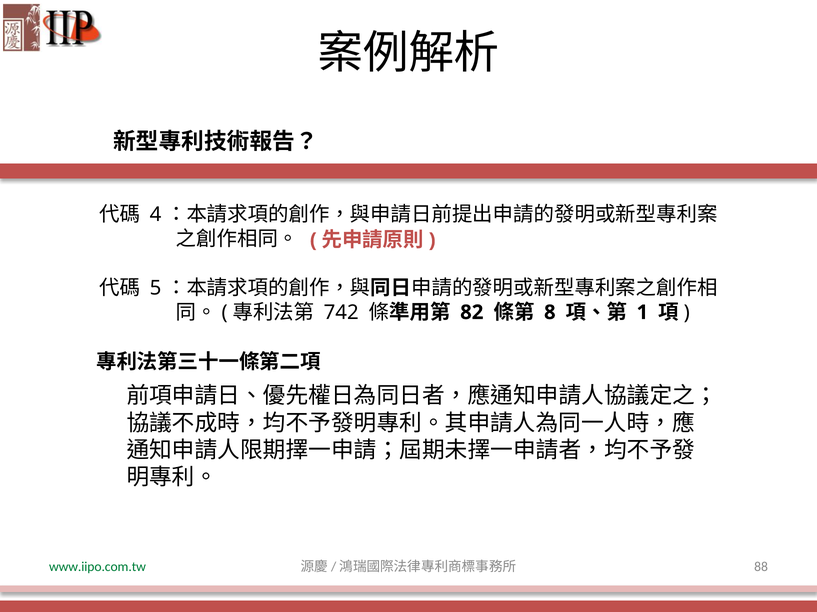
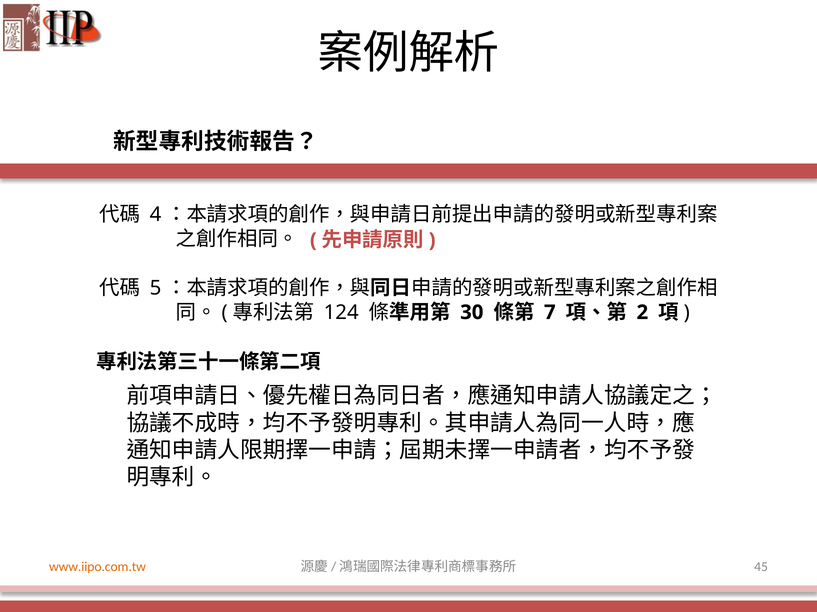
742: 742 -> 124 (341, 313)
82: 82 -> 30 (472, 313)
8: 8 -> 7 (550, 313)
1: 1 -> 2 (642, 313)
www.iipo.com.tw colour: green -> orange (97, 568)
88: 88 -> 45 (761, 568)
